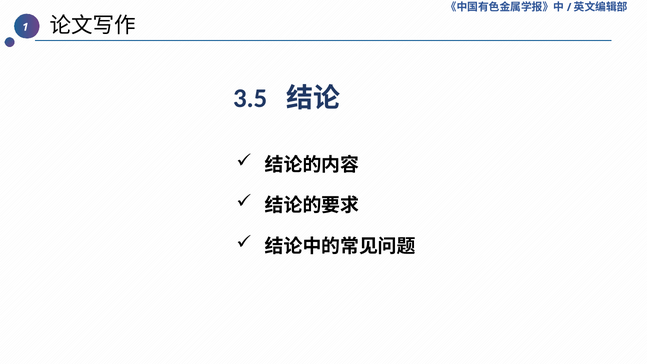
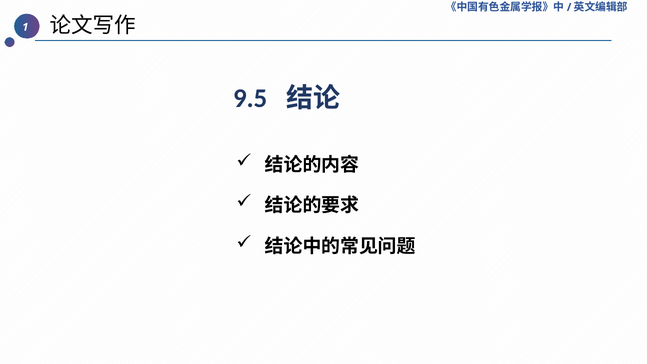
3.5: 3.5 -> 9.5 (250, 98)
